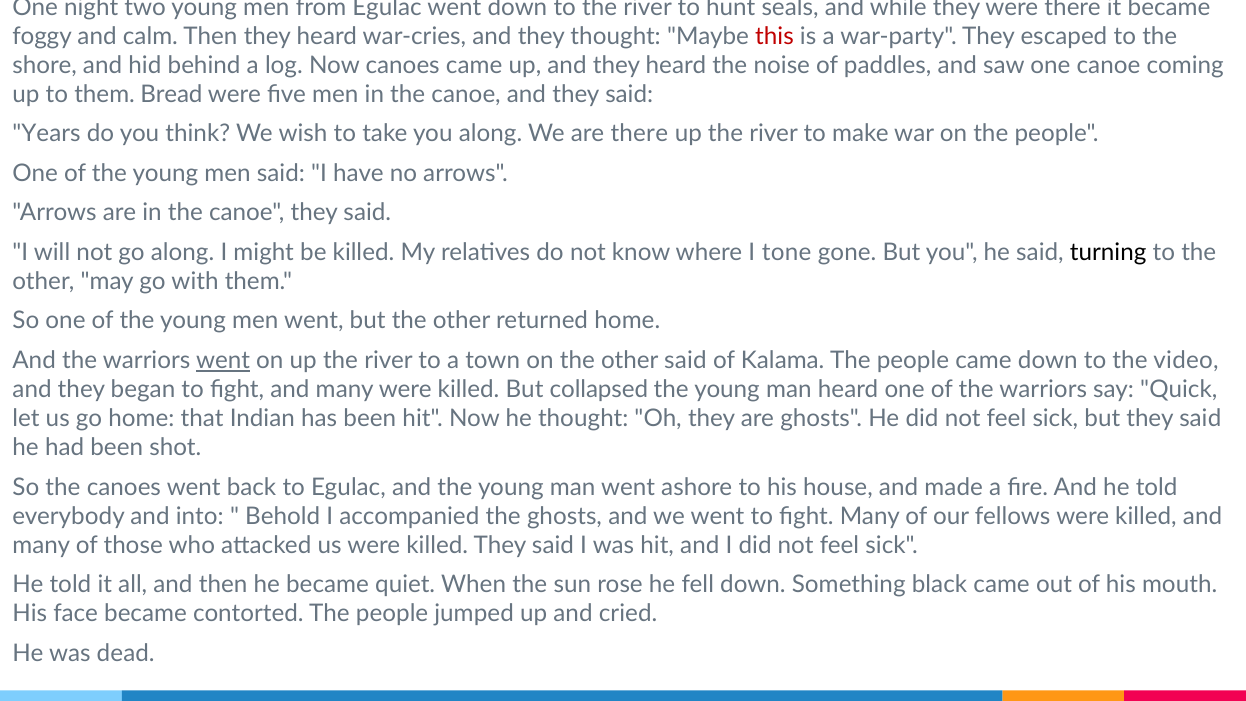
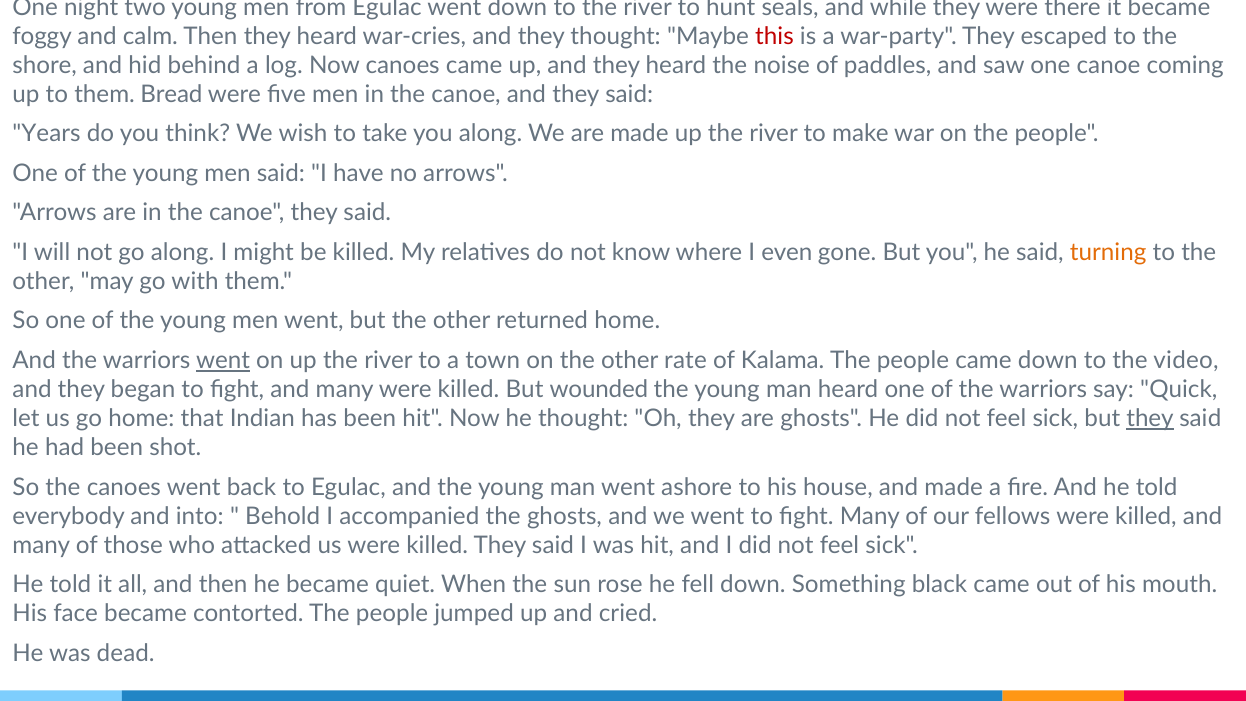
are there: there -> made (639, 134)
tone: tone -> even (787, 252)
turning colour: black -> orange (1108, 252)
other said: said -> rate (686, 360)
collapsed: collapsed -> wounded (599, 389)
they underline: none -> present (1150, 419)
